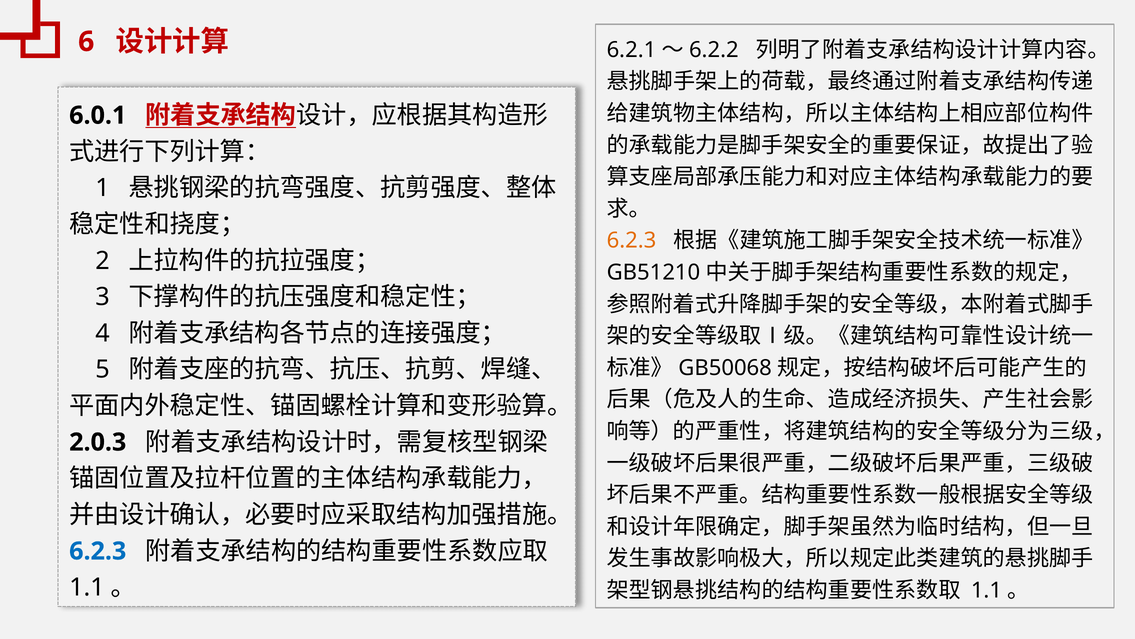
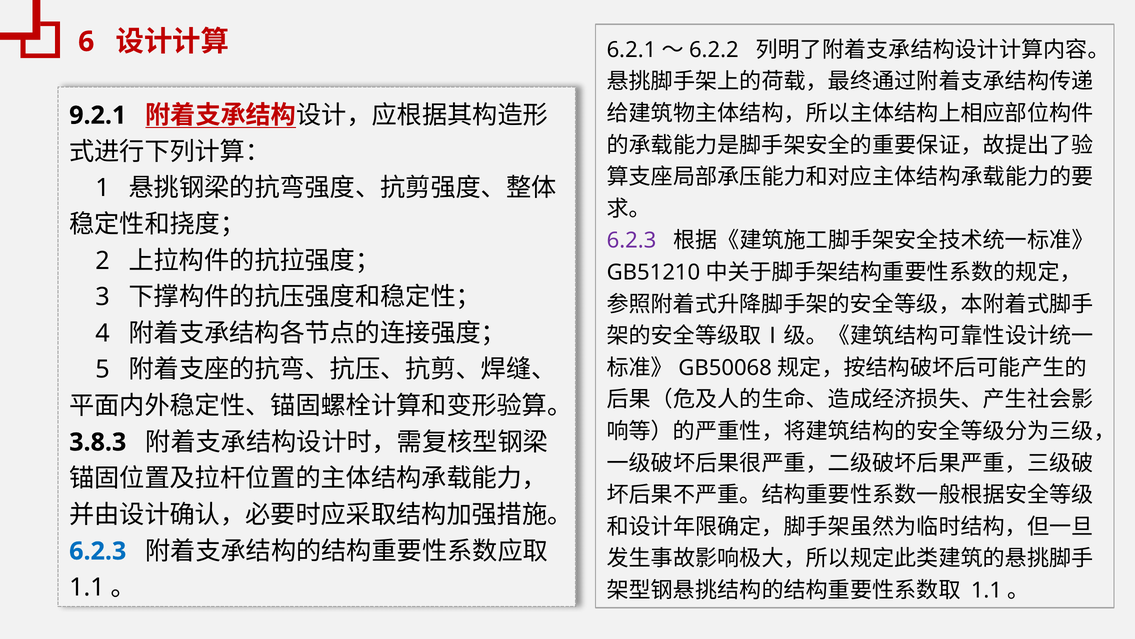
6.0.1: 6.0.1 -> 9.2.1 (98, 115)
6.2.3 colour: orange -> purple (631, 240)
2.0.3: 2.0.3 -> 3.8.3 (98, 442)
